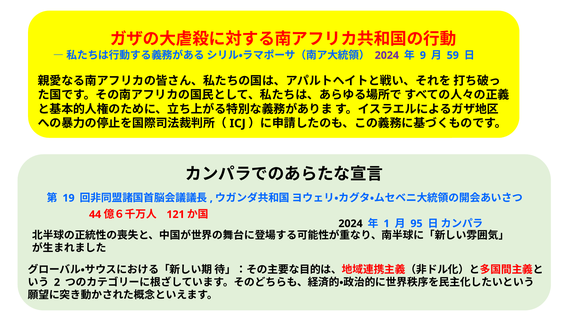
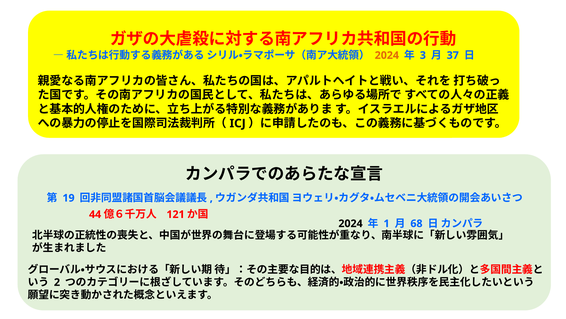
2024 colour: purple -> orange (387, 55)
9: 9 -> 3 (423, 55)
59: 59 -> 37 (453, 55)
95: 95 -> 68 (416, 223)
